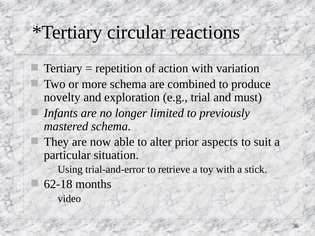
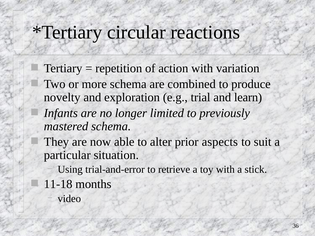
must: must -> learn (248, 97)
62-18: 62-18 -> 11-18 (58, 184)
